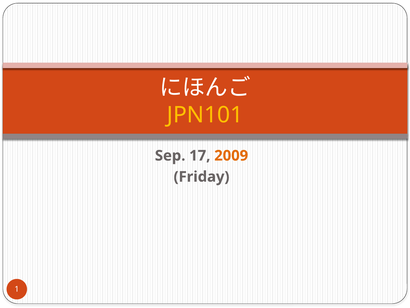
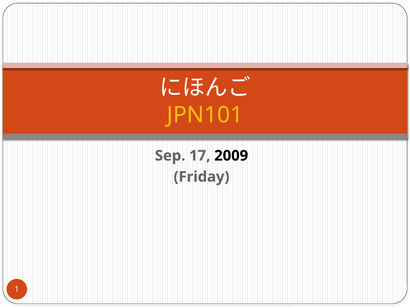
2009 colour: orange -> black (231, 155)
